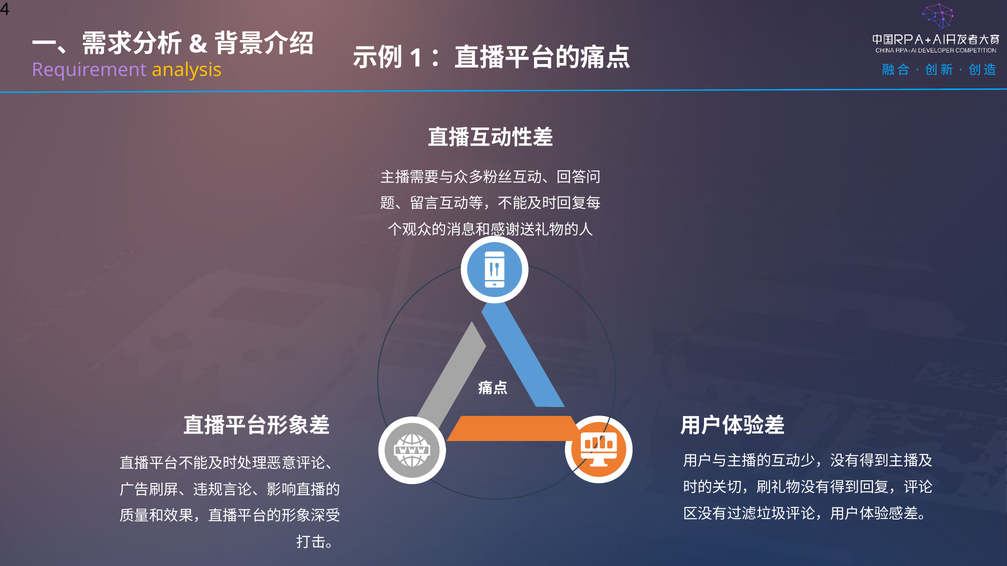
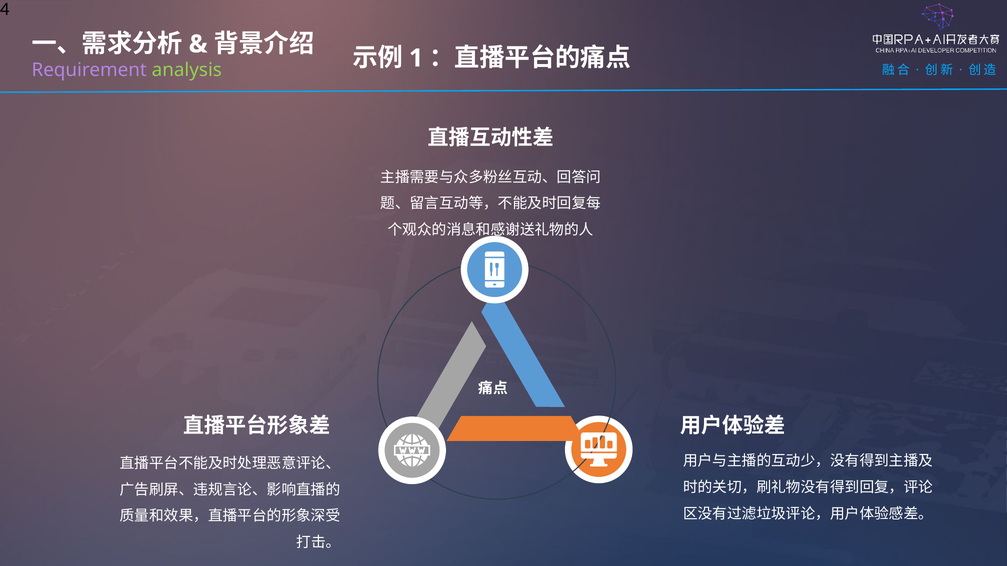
analysis colour: yellow -> light green (187, 70)
